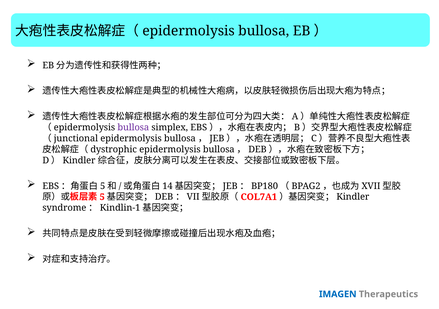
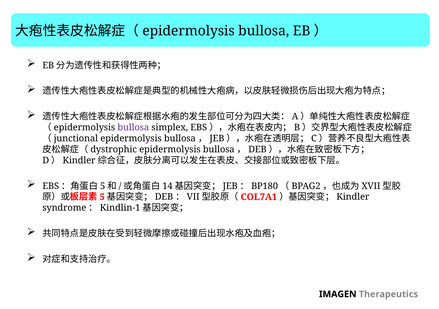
IMAGEN colour: blue -> black (338, 295)
